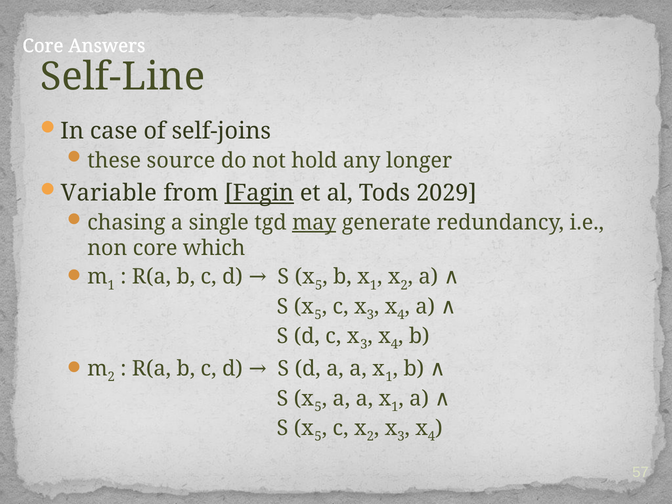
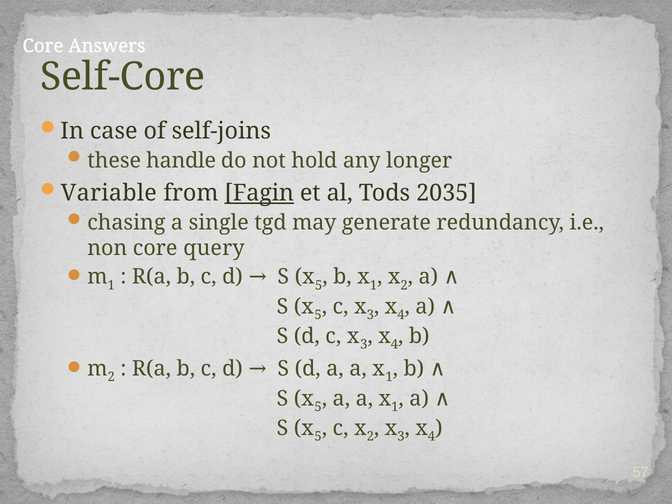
Self-Line: Self-Line -> Self-Core (123, 77)
source: source -> handle (181, 160)
2029: 2029 -> 2035 (446, 193)
may underline: present -> none (314, 223)
which: which -> query (214, 248)
